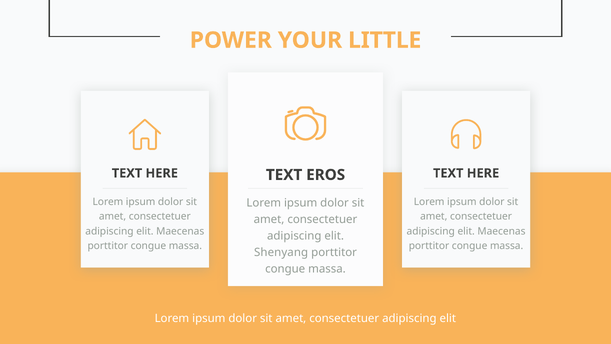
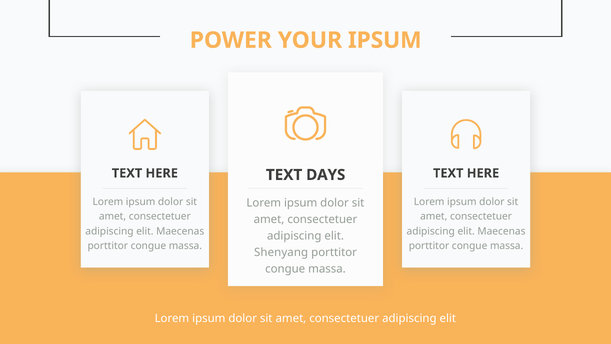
YOUR LITTLE: LITTLE -> IPSUM (385, 40)
EROS: EROS -> DAYS (326, 175)
